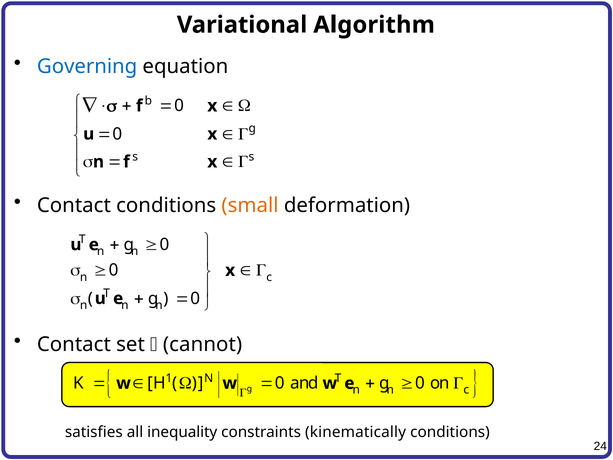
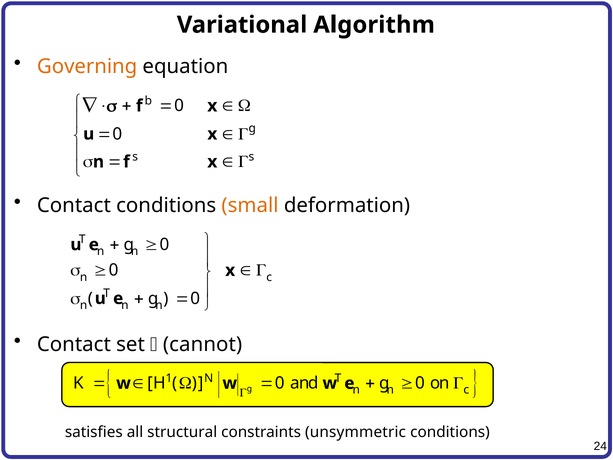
Governing colour: blue -> orange (87, 66)
inequality: inequality -> structural (182, 432)
kinematically: kinematically -> unsymmetric (356, 432)
